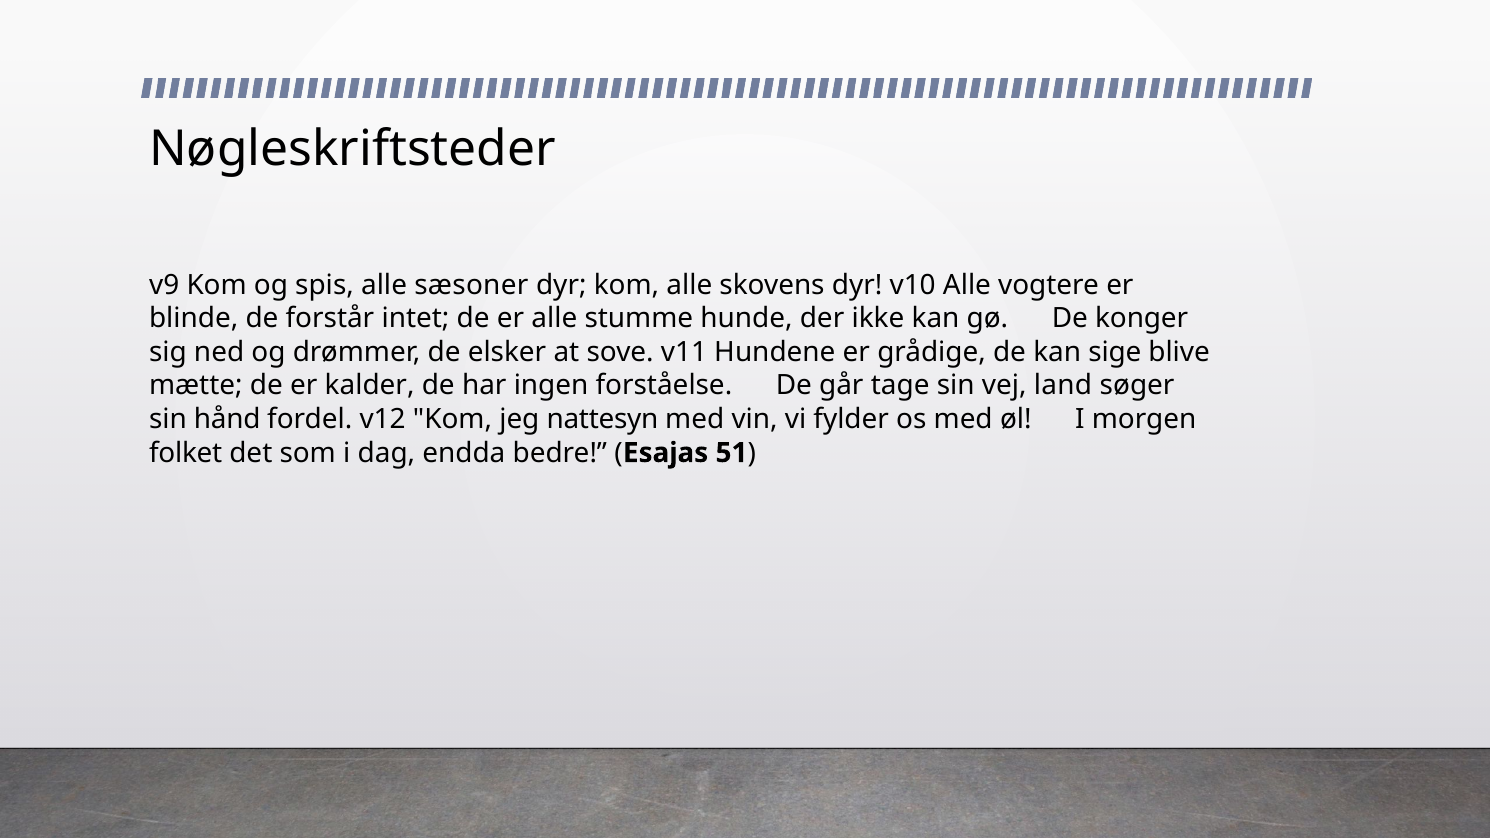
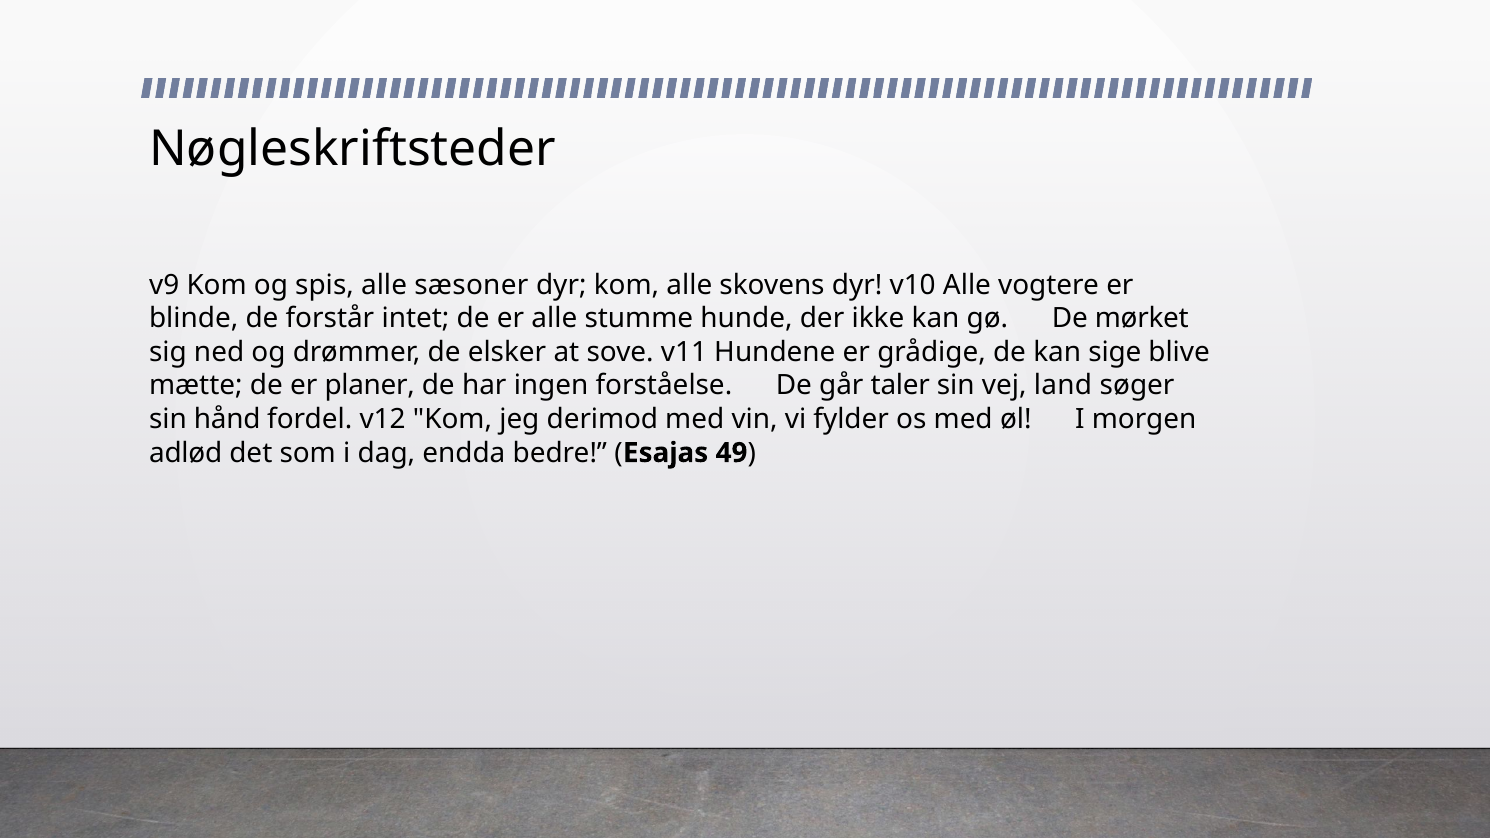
konger: konger -> mørket (1142, 319)
kalder: kalder -> planer (370, 386)
tage: tage -> taler (900, 386)
nattesyn: nattesyn -> derimod (602, 419)
folket: folket -> adlød (186, 453)
51: 51 -> 49 (732, 453)
